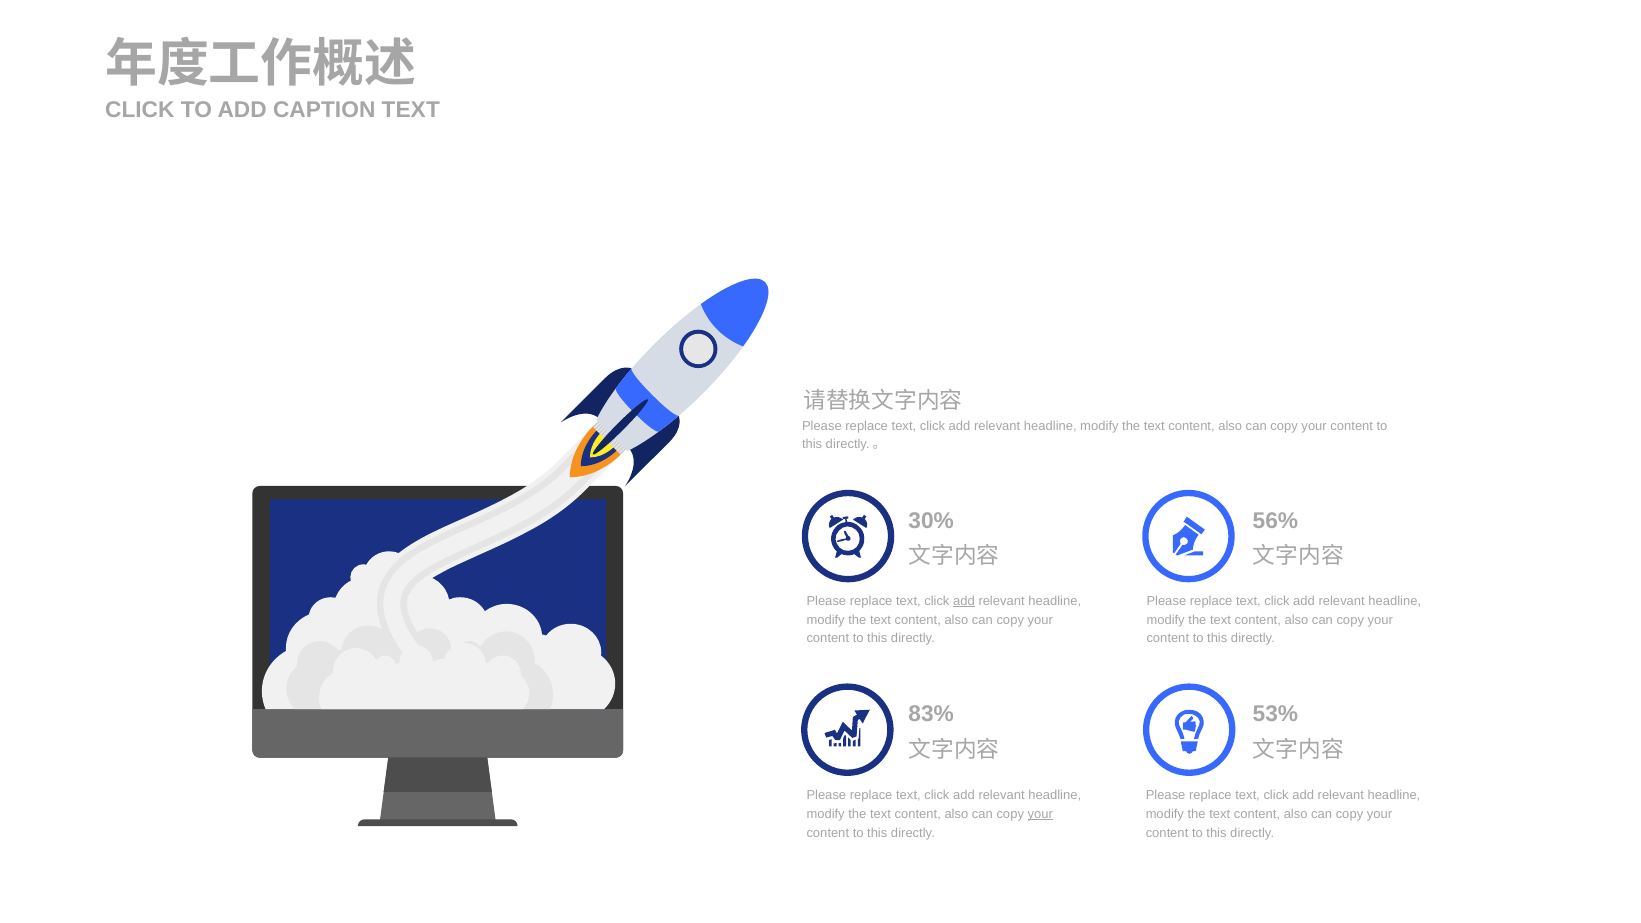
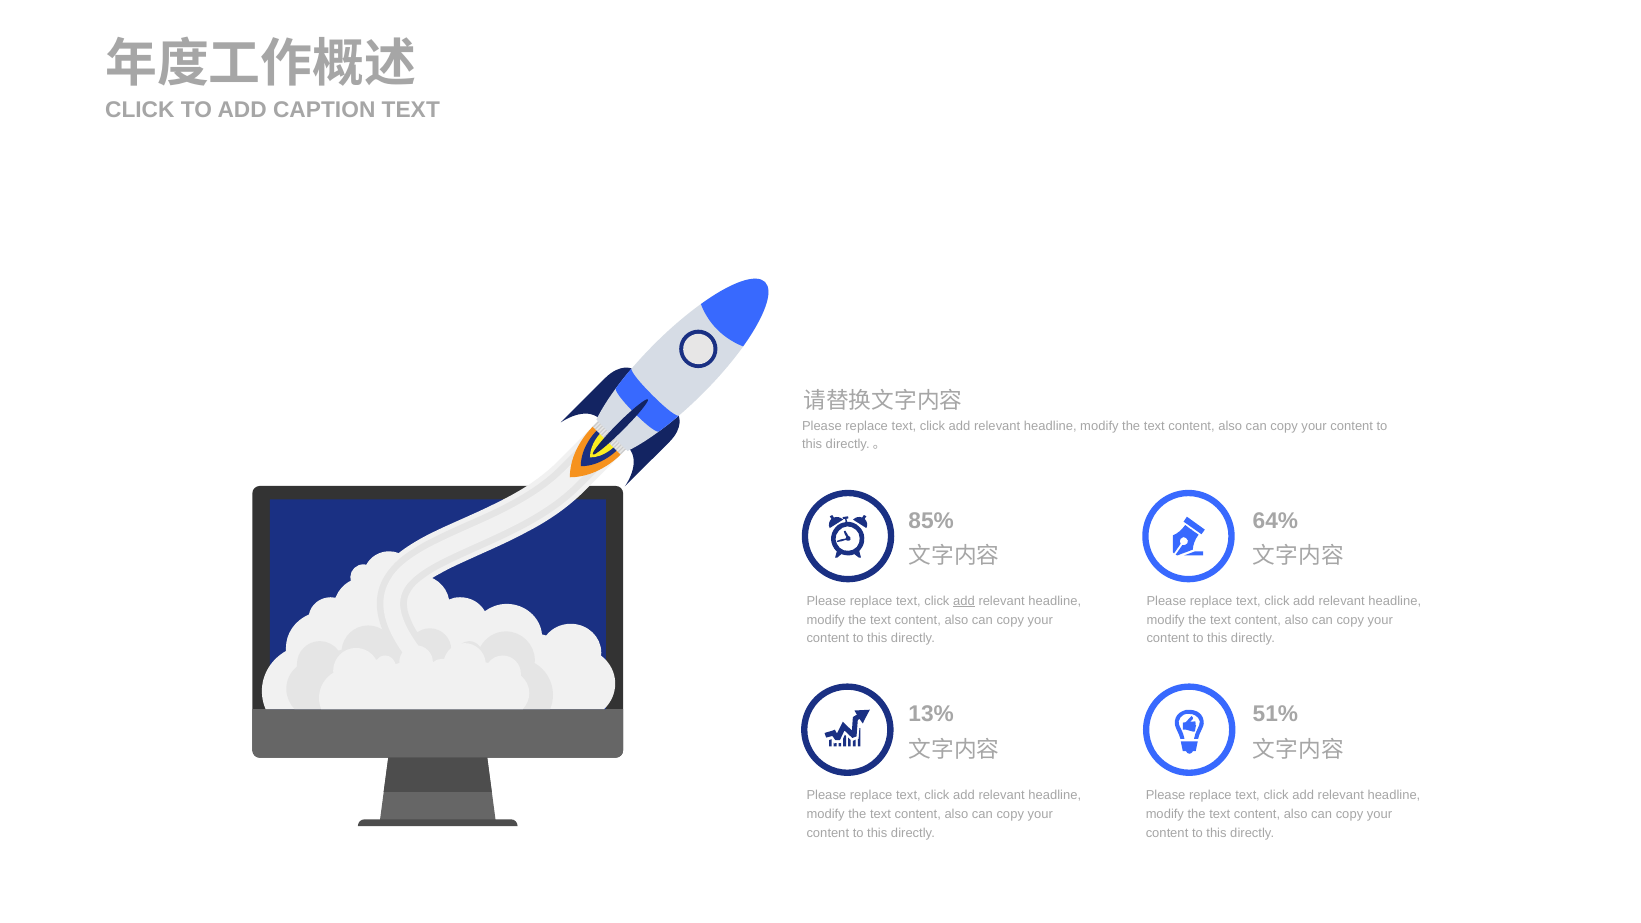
30%: 30% -> 85% (931, 521)
56%: 56% -> 64% (1275, 521)
83%: 83% -> 13% (931, 714)
53%: 53% -> 51% (1275, 714)
your underline: present -> none (1040, 814)
